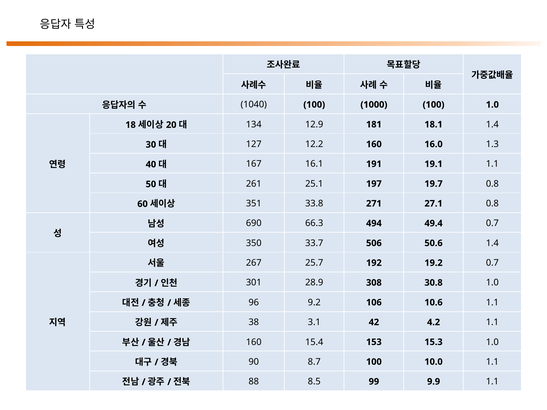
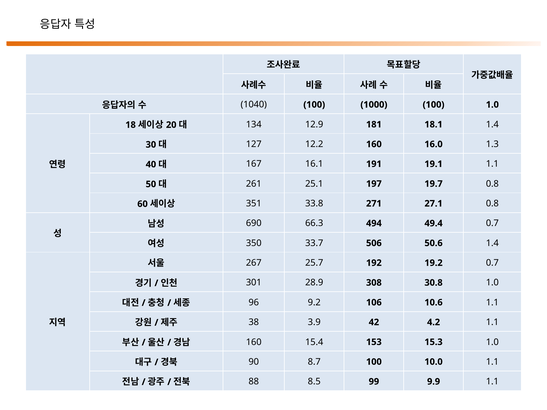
3.1: 3.1 -> 3.9 (314, 322)
